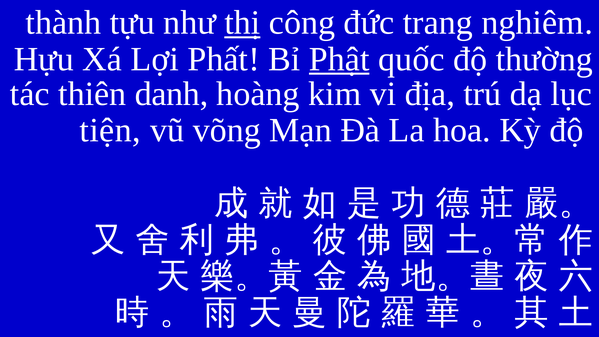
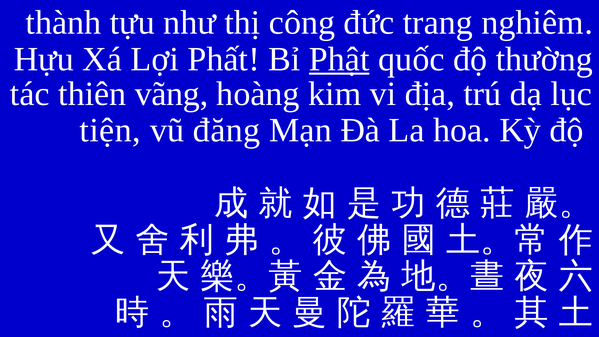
thị underline: present -> none (242, 23)
danh: danh -> vãng (172, 94)
võng: võng -> đăng (227, 130)
